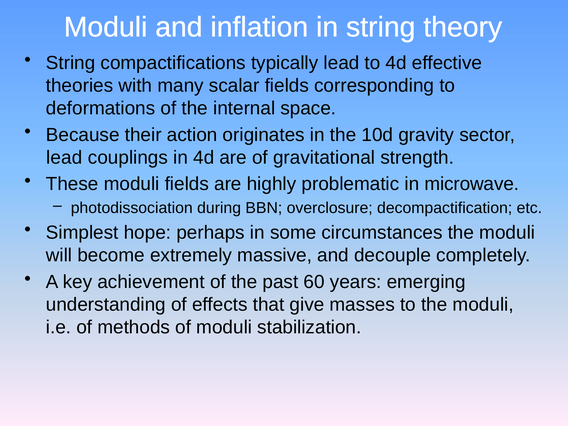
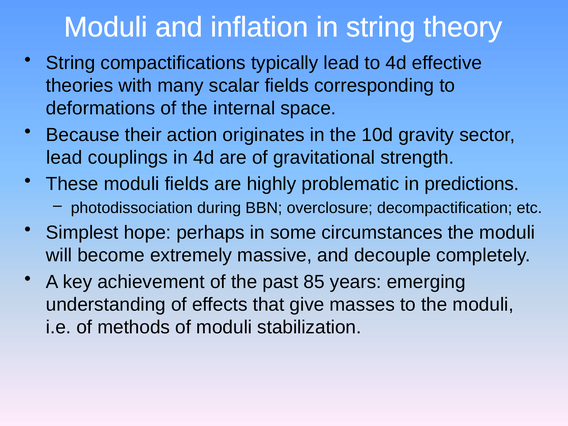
microwave: microwave -> predictions (472, 184)
60: 60 -> 85 (314, 282)
